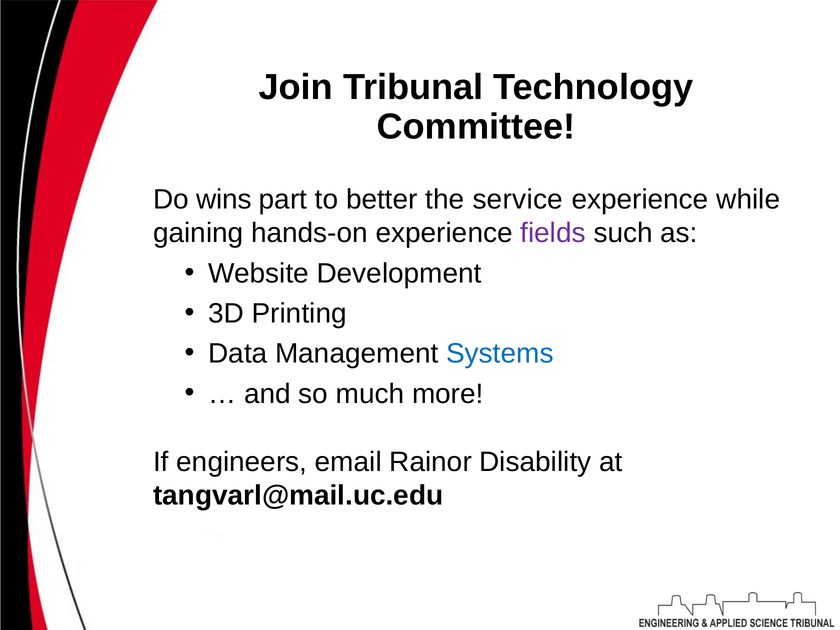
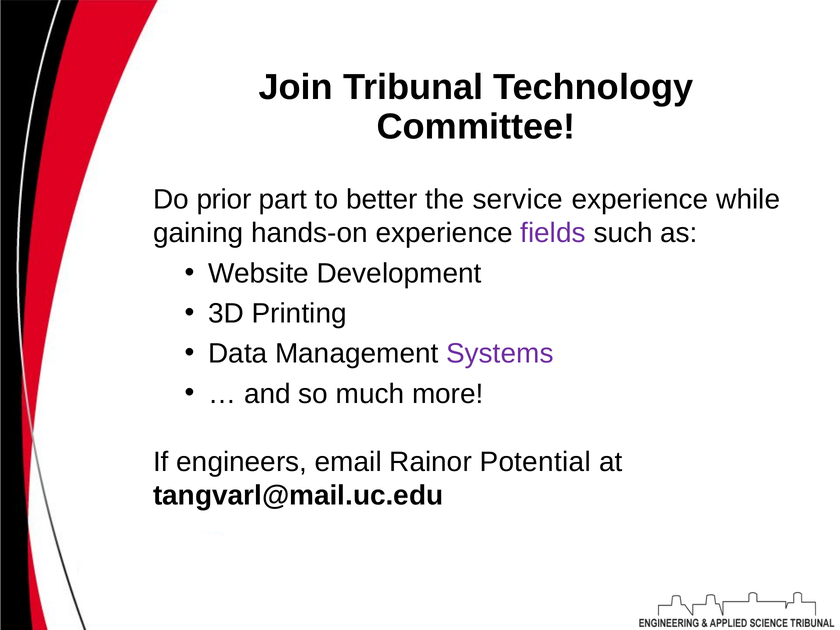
wins: wins -> prior (224, 200)
Systems colour: blue -> purple (500, 354)
Disability: Disability -> Potential (535, 462)
